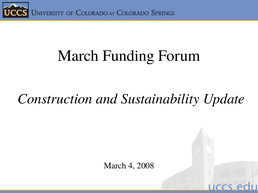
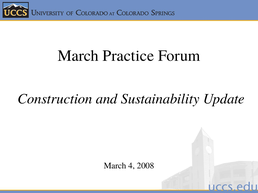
Funding: Funding -> Practice (128, 56)
